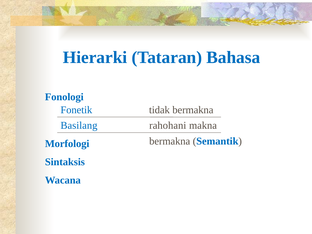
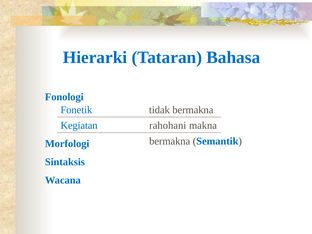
Basilang: Basilang -> Kegiatan (79, 125)
